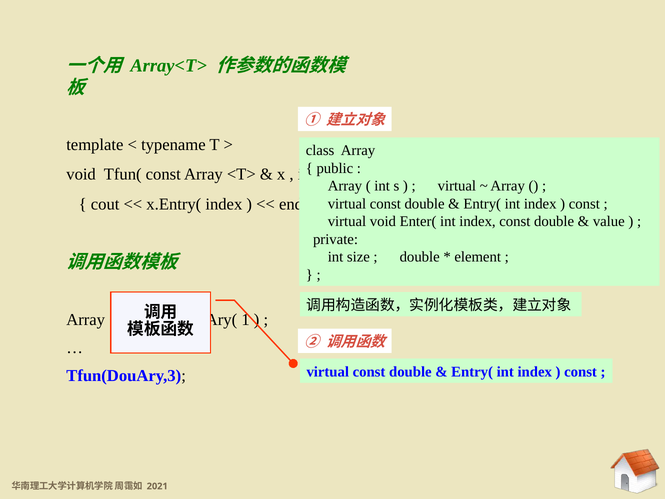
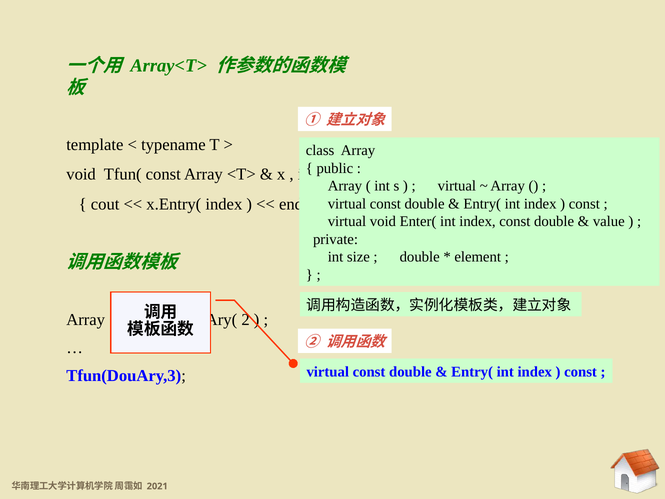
1: 1 -> 2 (246, 320)
